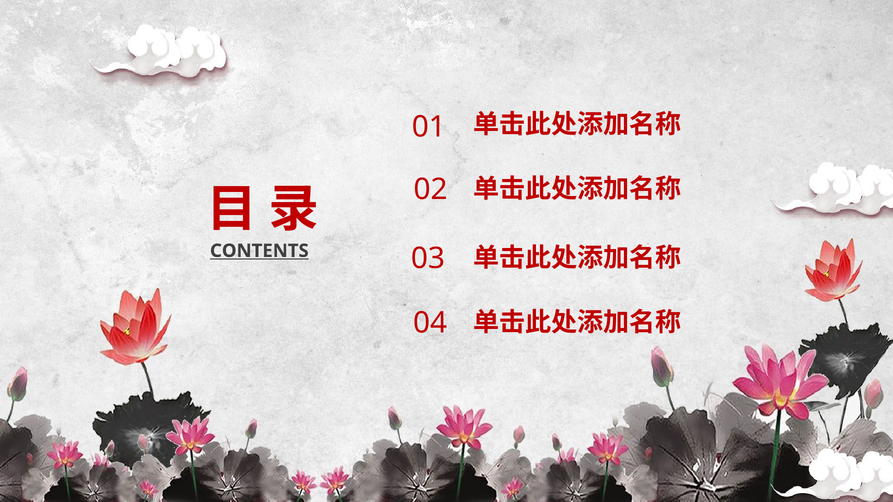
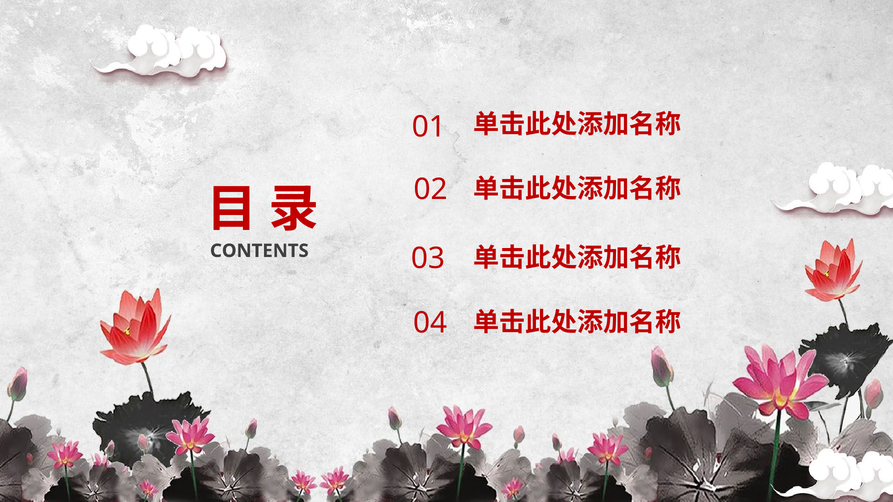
CONTENTS underline: present -> none (259, 251)
